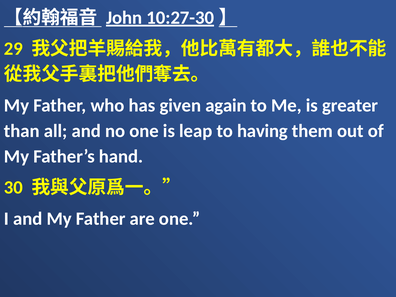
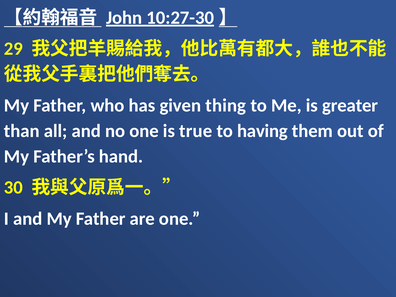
again: again -> thing (226, 105)
leap: leap -> true (196, 131)
